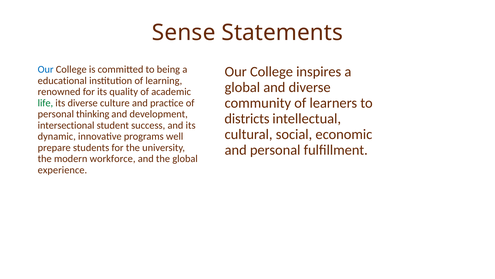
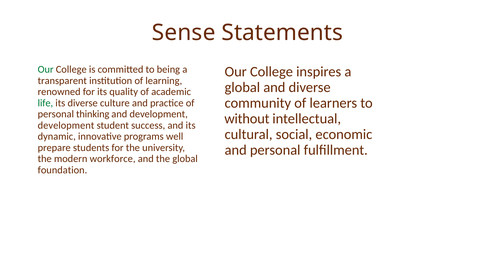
Our colour: blue -> green (46, 69)
educational: educational -> transparent (62, 81)
districts: districts -> without (247, 118)
intersectional: intersectional -> development (66, 125)
experience: experience -> foundation (62, 170)
